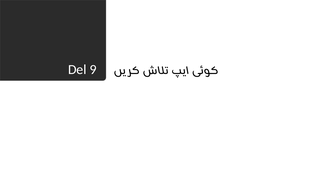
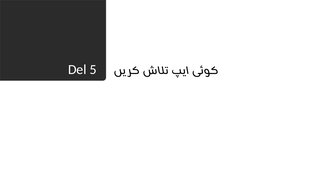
9: 9 -> 5 (93, 70)
